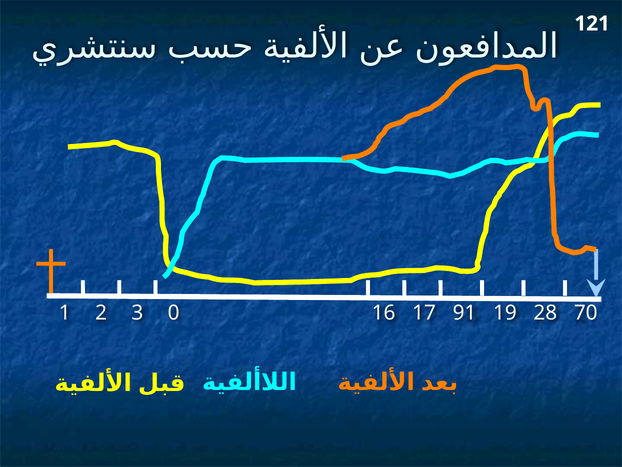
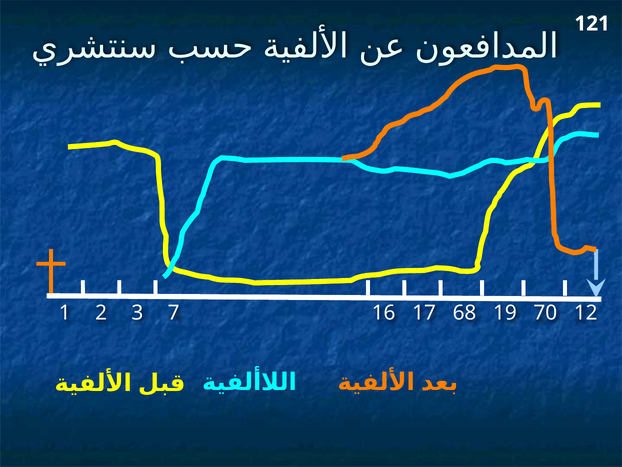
0: 0 -> 7 (174, 313)
91: 91 -> 68 (464, 313)
28: 28 -> 70 (545, 313)
70: 70 -> 12 (586, 313)
